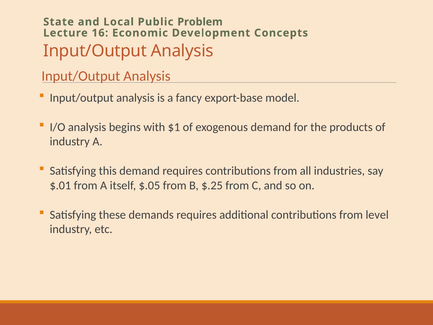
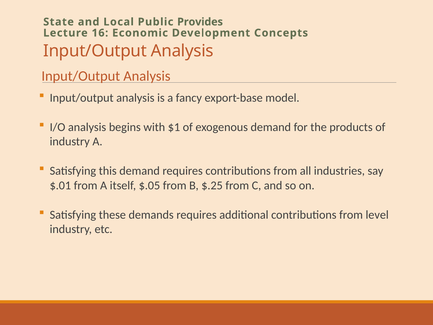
Problem: Problem -> Provides (200, 22)
